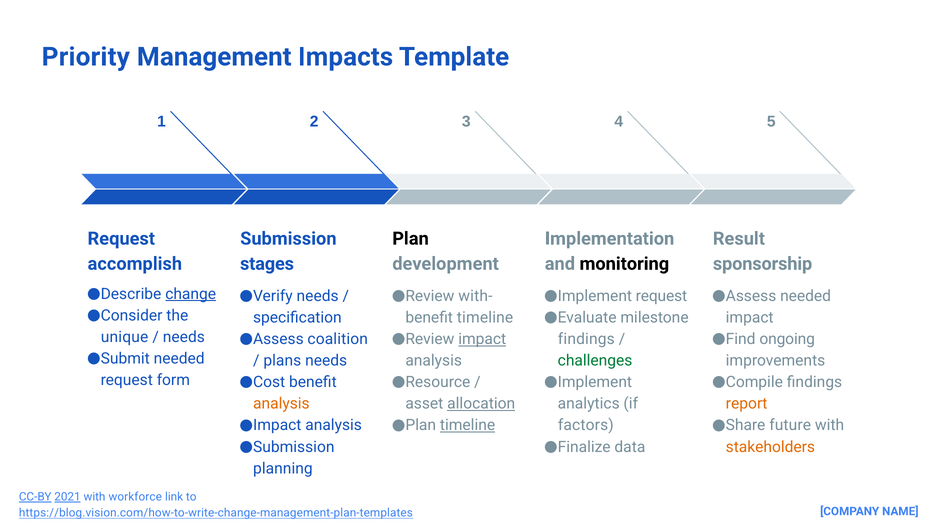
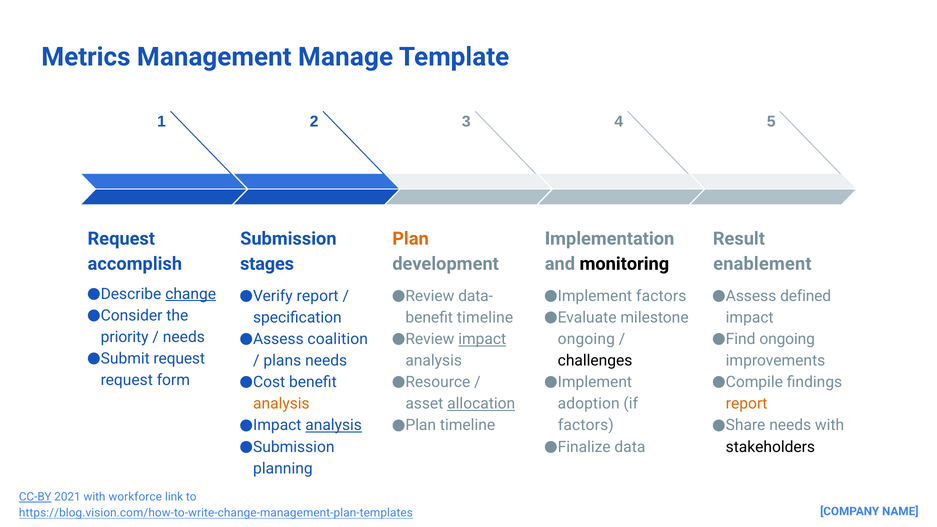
Priority: Priority -> Metrics (86, 57)
Impacts: Impacts -> Manage (346, 57)
Plan colour: black -> orange (411, 239)
sponsorship: sponsorship -> enablement (762, 264)
needs: needs -> report (318, 296)
with-: with- -> data- (476, 296)
request: request -> factors (661, 296)
needed: needed -> defined (806, 296)
unique: unique -> priority (125, 337)
findings: findings -> ongoing (586, 339)
needed: needed -> request (179, 359)
challenges colour: green -> black (595, 361)
analytics: analytics -> adoption (589, 404)
analysis underline: none -> present (334, 425)
timeline underline: present -> none (468, 425)
future: future -> needs (790, 425)
stakeholders colour: orange -> black (770, 447)
2021 underline: present -> none (67, 497)
